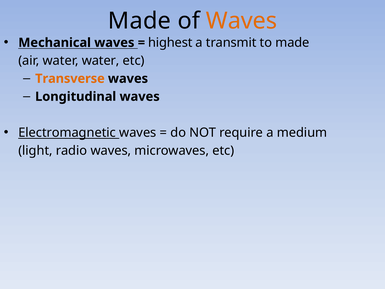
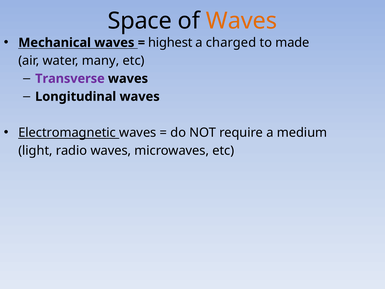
Made: Made -> Space (140, 21)
transmit: transmit -> charged (231, 43)
water water: water -> many (101, 61)
Transverse colour: orange -> purple (70, 79)
